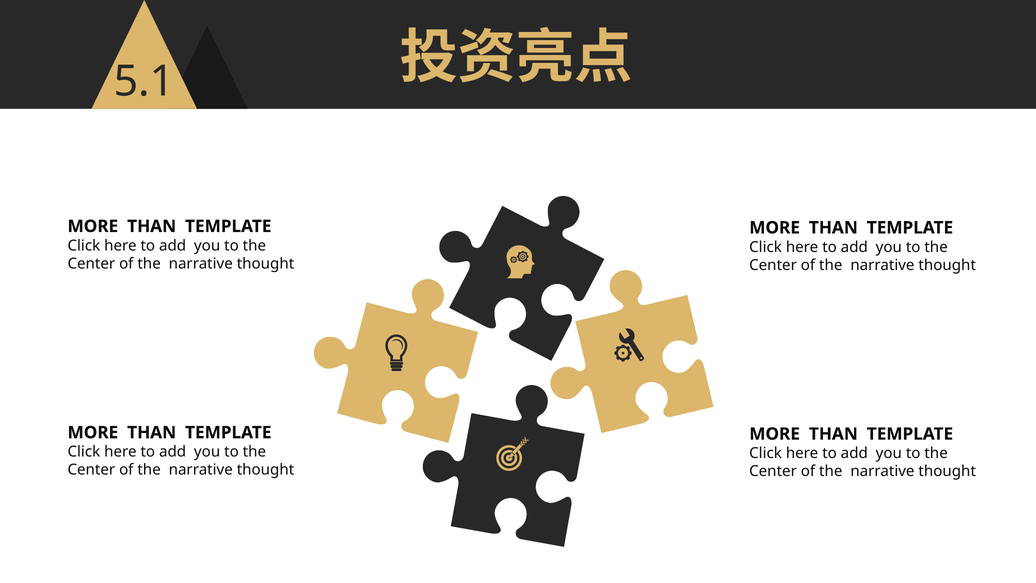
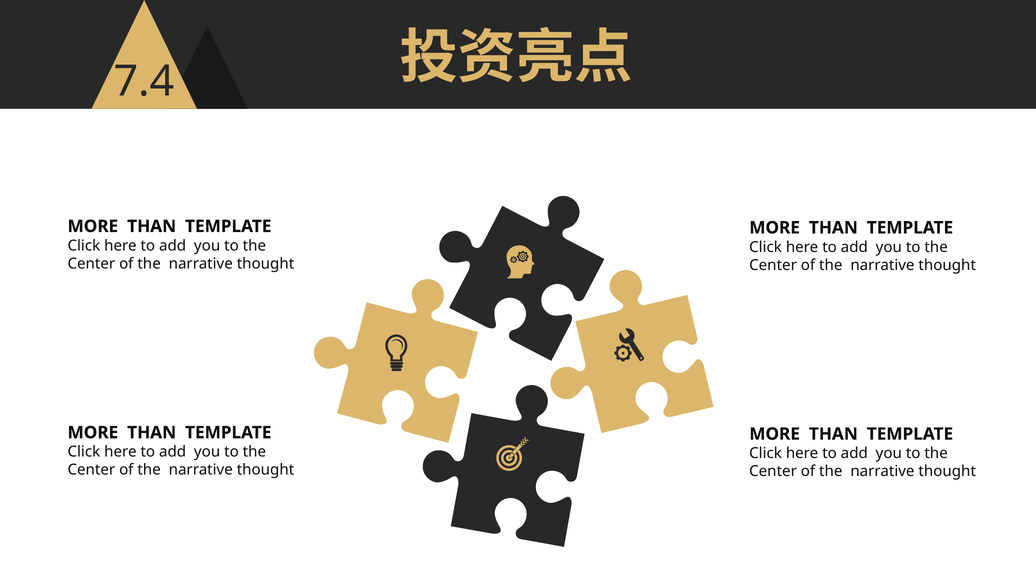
5.1: 5.1 -> 7.4 (144, 81)
